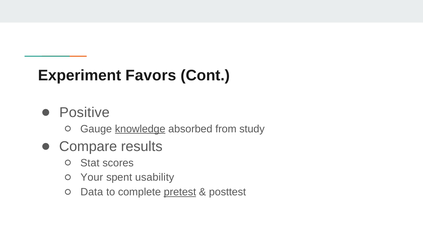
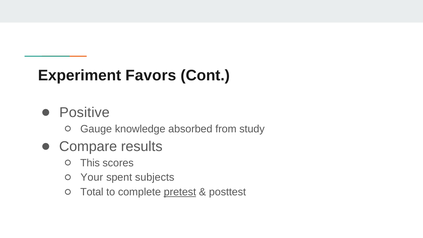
knowledge underline: present -> none (140, 129)
Stat: Stat -> This (90, 163)
usability: usability -> subjects (155, 177)
Data: Data -> Total (92, 192)
